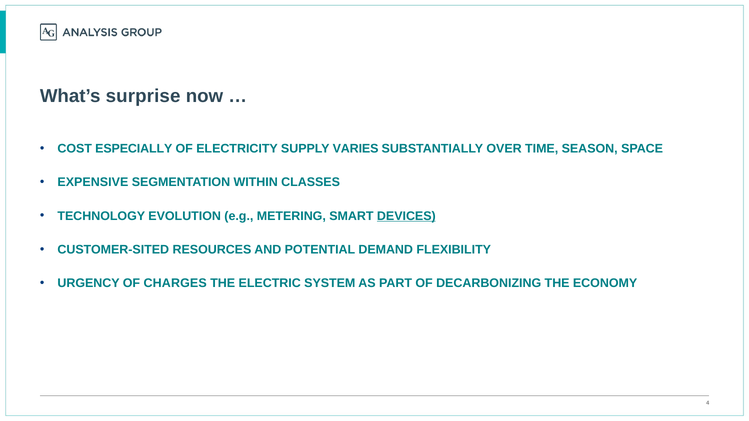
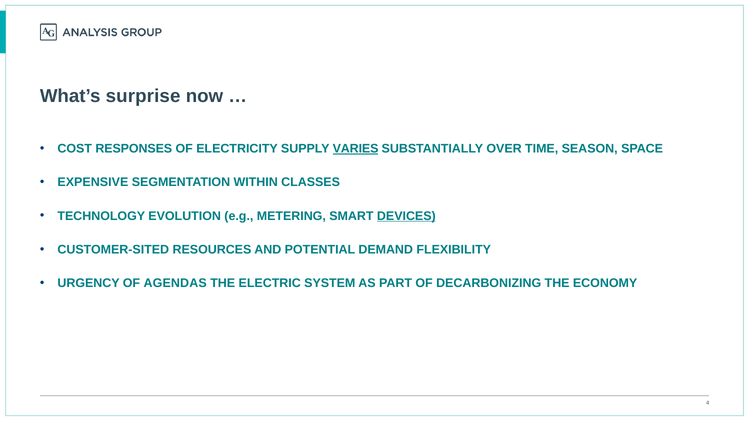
ESPECIALLY: ESPECIALLY -> RESPONSES (134, 149)
VARIES underline: none -> present (356, 149)
CHARGES: CHARGES -> AGENDAS (175, 284)
